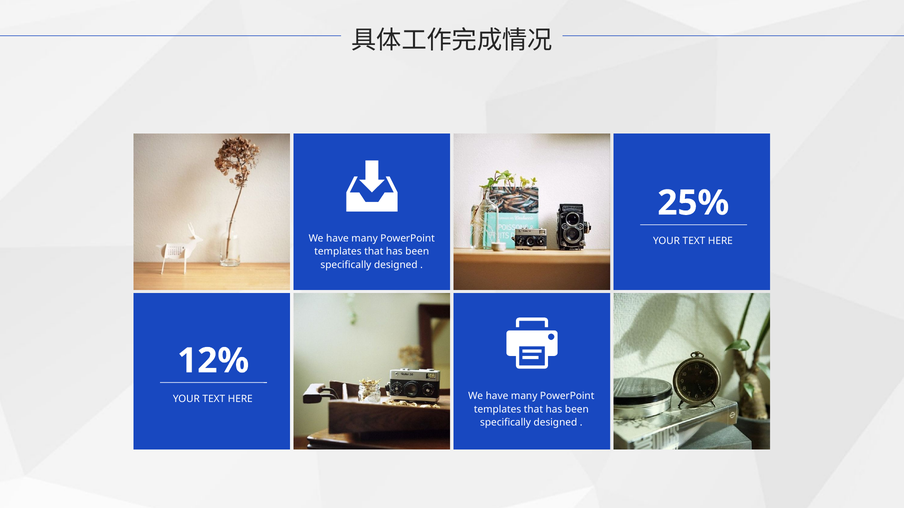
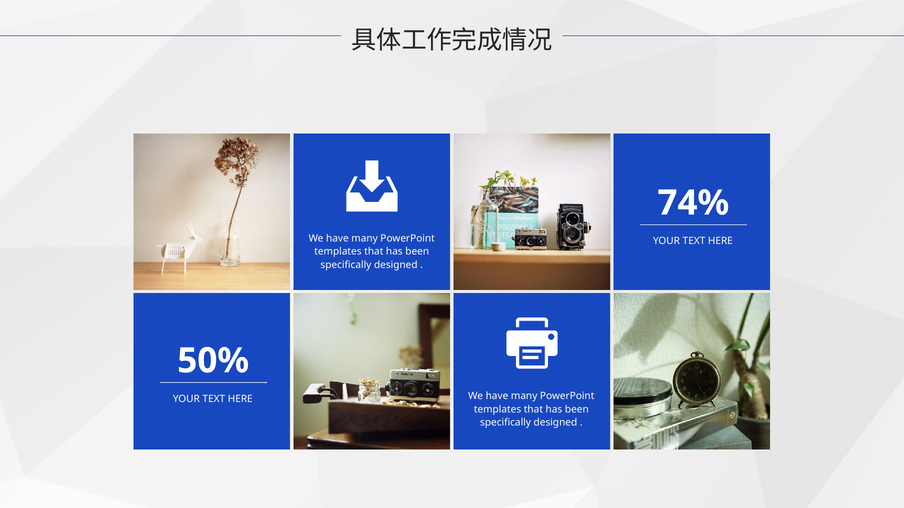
25%: 25% -> 74% (693, 203)
12%: 12% -> 50% (213, 361)
